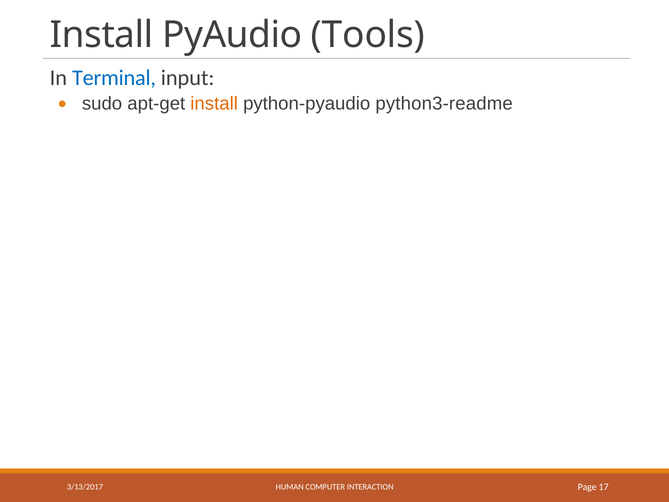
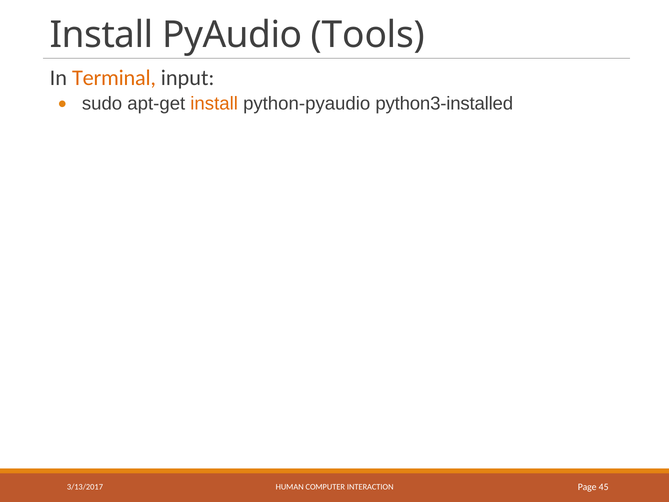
Terminal colour: blue -> orange (114, 78)
python3-readme: python3-readme -> python3-installed (444, 104)
17: 17 -> 45 (604, 487)
